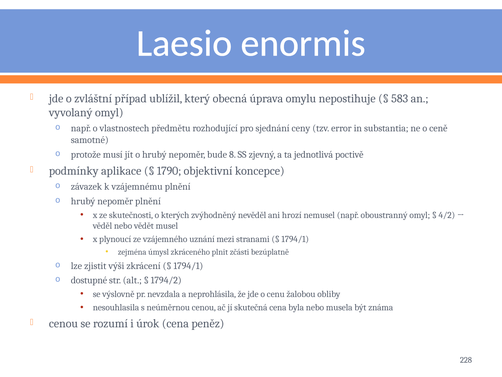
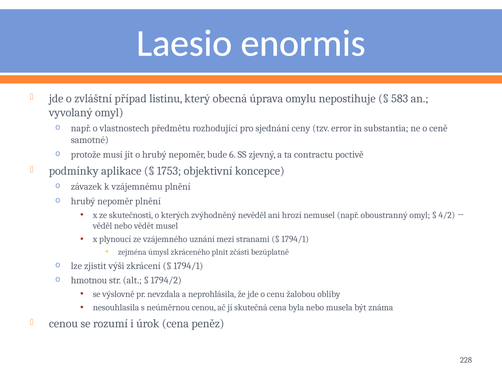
ublížil: ublížil -> listinu (166, 98)
8: 8 -> 6 (232, 154)
jednotlivá: jednotlivá -> contractu (313, 154)
1790: 1790 -> 1753 (169, 171)
dostupné: dostupné -> hmotnou (89, 280)
